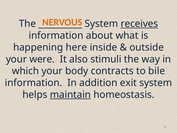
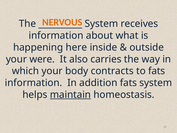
receives underline: present -> none (139, 24)
stimuli: stimuli -> carries (106, 59)
to bile: bile -> fats (157, 71)
addition exit: exit -> fats (128, 83)
